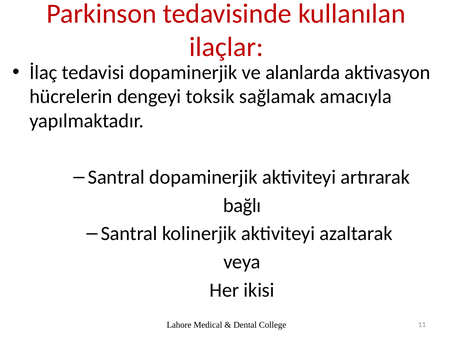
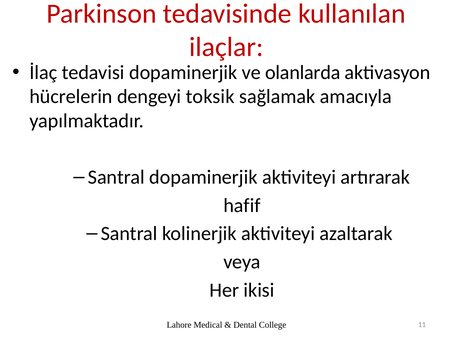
alanlarda: alanlarda -> olanlarda (303, 72)
bağlı: bağlı -> hafif (242, 205)
